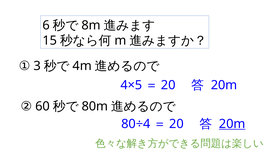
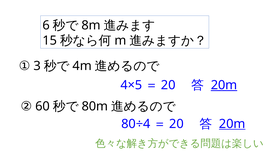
20m underline: none -> present (224, 85)
